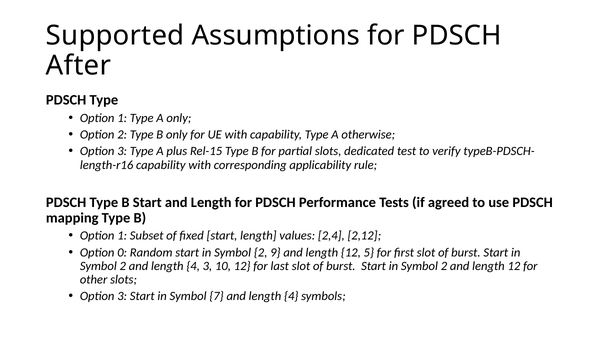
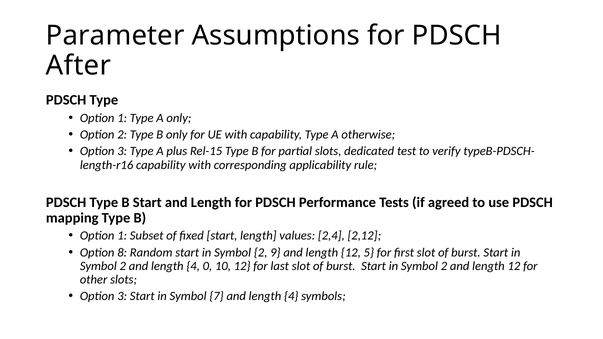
Supported: Supported -> Parameter (115, 36)
0: 0 -> 8 (122, 253)
4 3: 3 -> 0 (207, 266)
